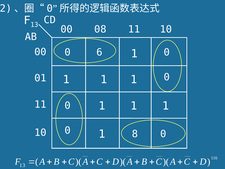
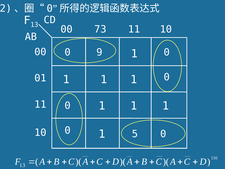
08: 08 -> 73 (100, 29)
6: 6 -> 9 (99, 52)
8: 8 -> 5 (135, 134)
